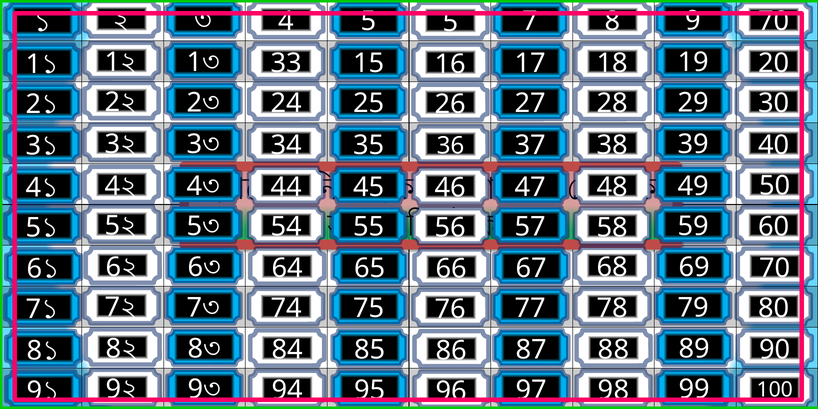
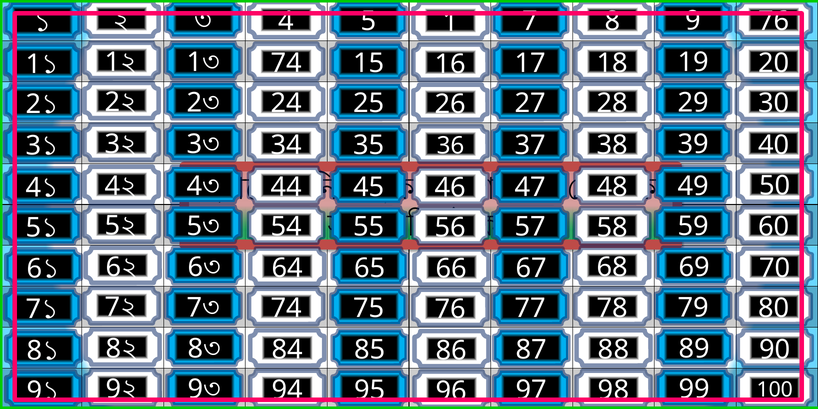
5 5: 5 -> 1 (450, 22)
8 70: 70 -> 76 (774, 21)
33: 33 -> 74 (286, 63)
